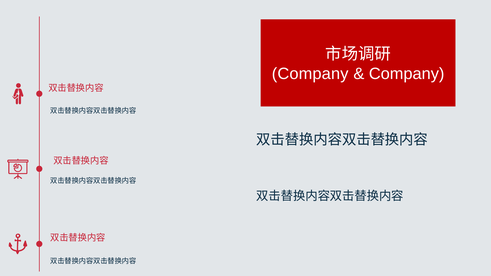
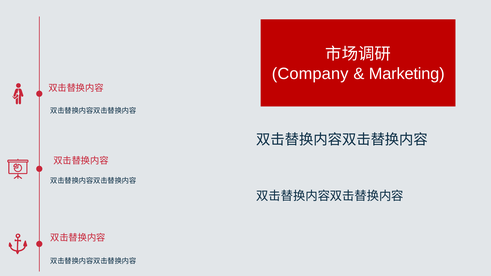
Company: Company -> Marketing (407, 74)
